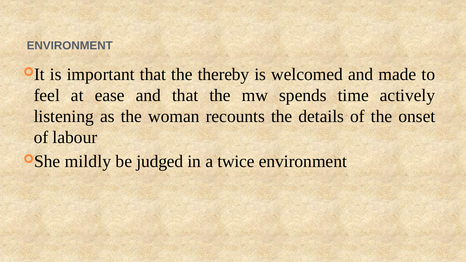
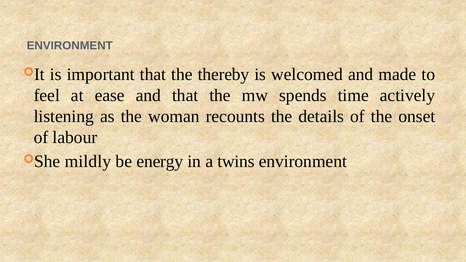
judged: judged -> energy (160, 161)
twice: twice -> twins (236, 161)
